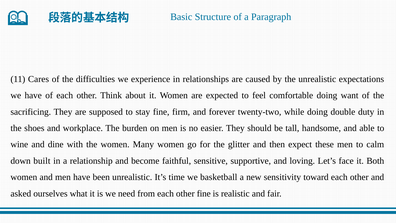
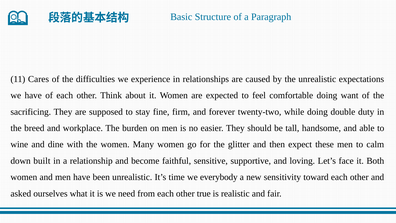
shoes: shoes -> breed (34, 128)
basketball: basketball -> everybody (219, 177)
other fine: fine -> true (204, 193)
